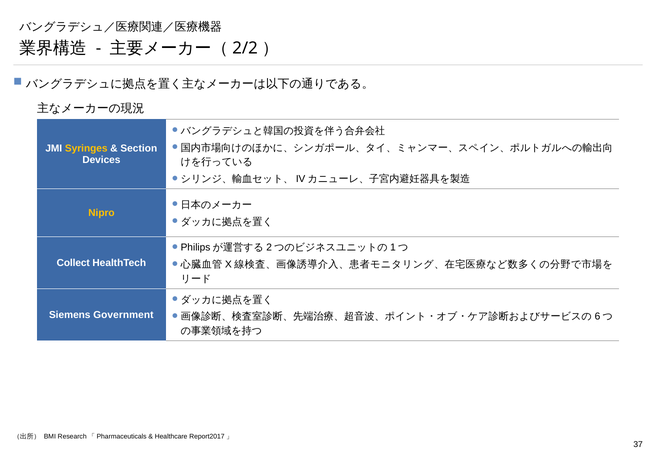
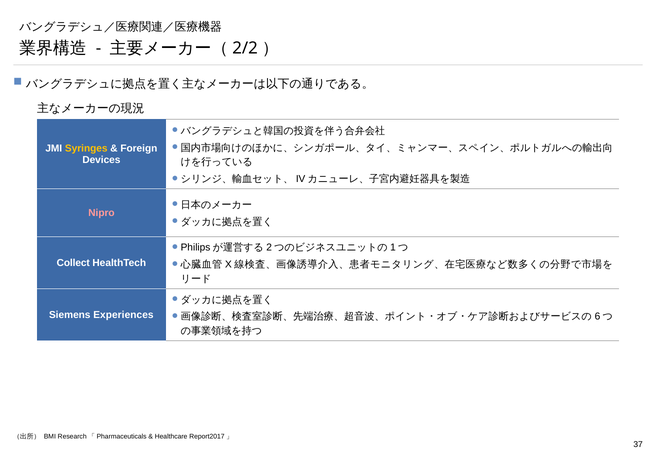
Section: Section -> Foreign (139, 149)
Nipro colour: yellow -> pink (101, 213)
Government: Government -> Experiences (123, 315)
